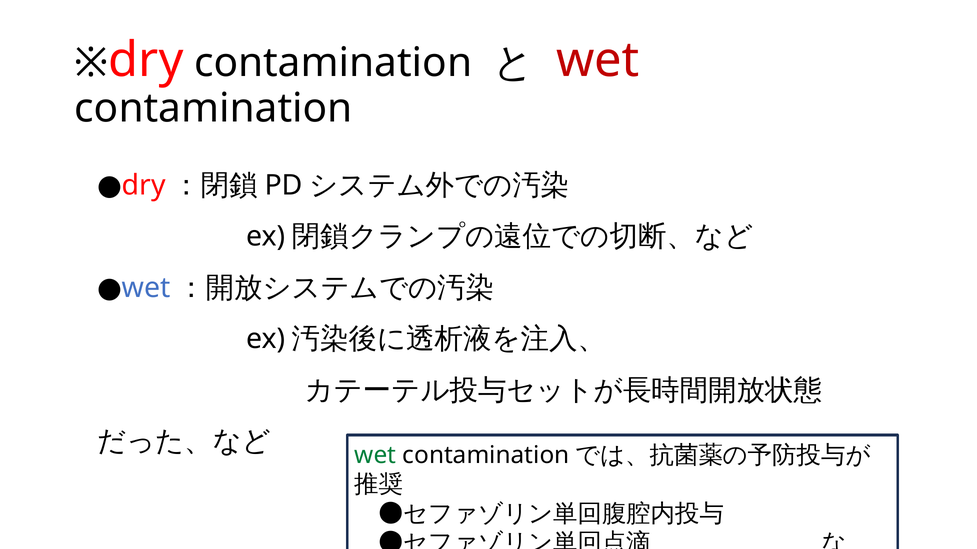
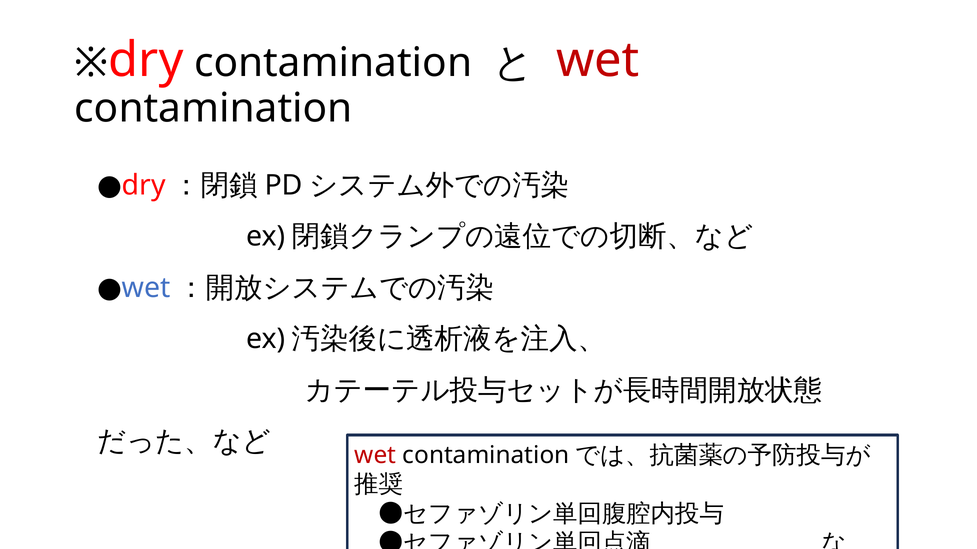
wet colour: green -> red (375, 455)
